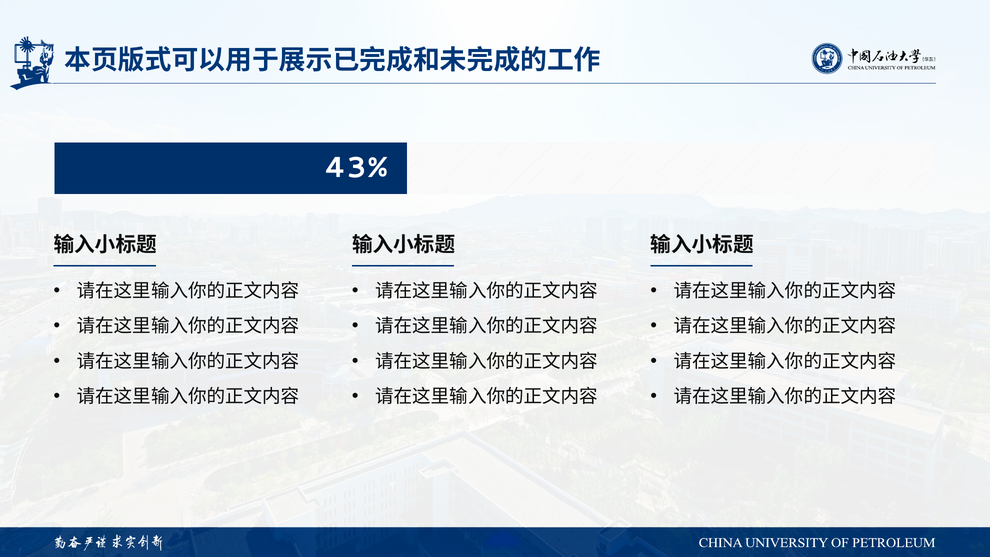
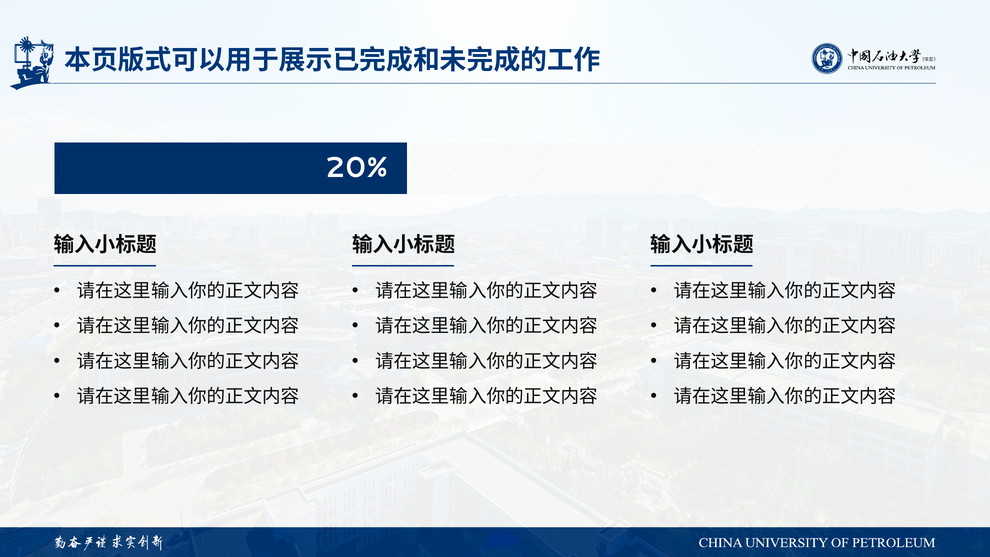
43%: 43% -> 20% (356, 168)
